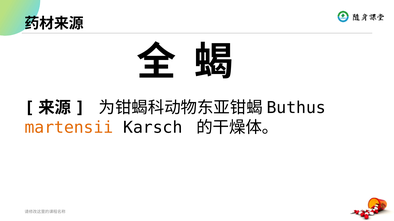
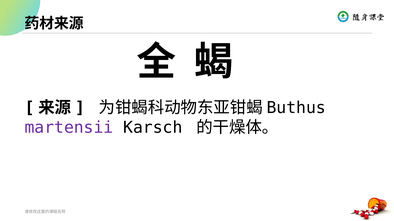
martensii colour: orange -> purple (69, 128)
